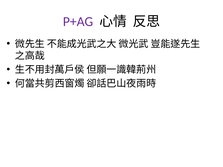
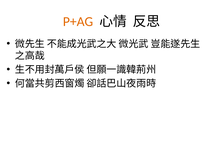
P+AG colour: purple -> orange (78, 22)
